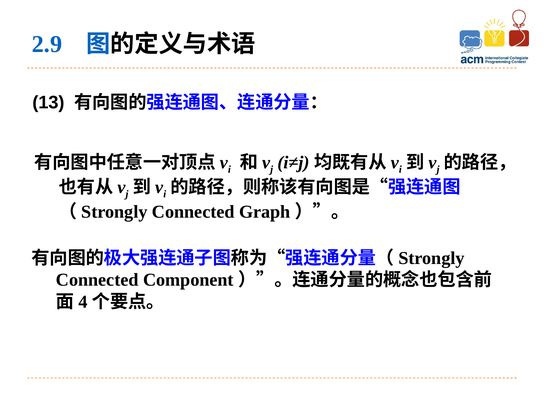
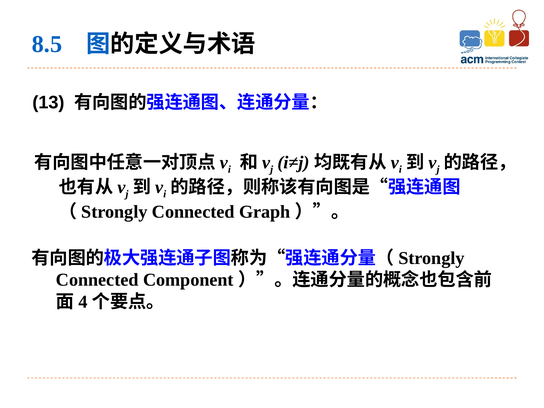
2.9: 2.9 -> 8.5 (47, 44)
